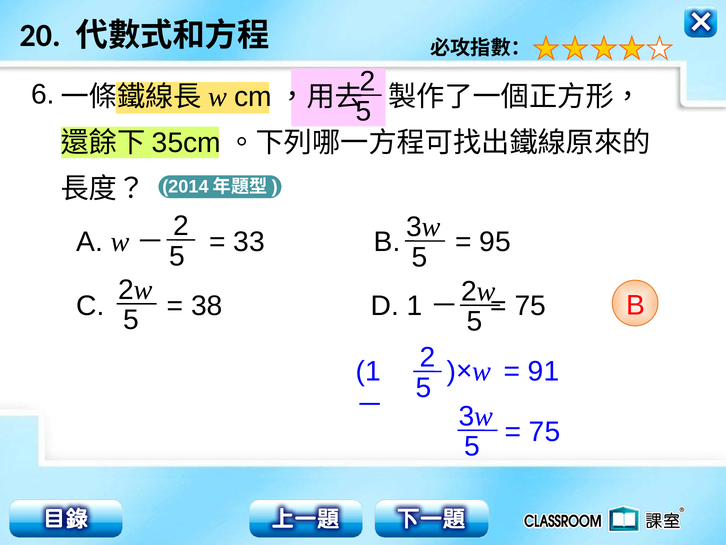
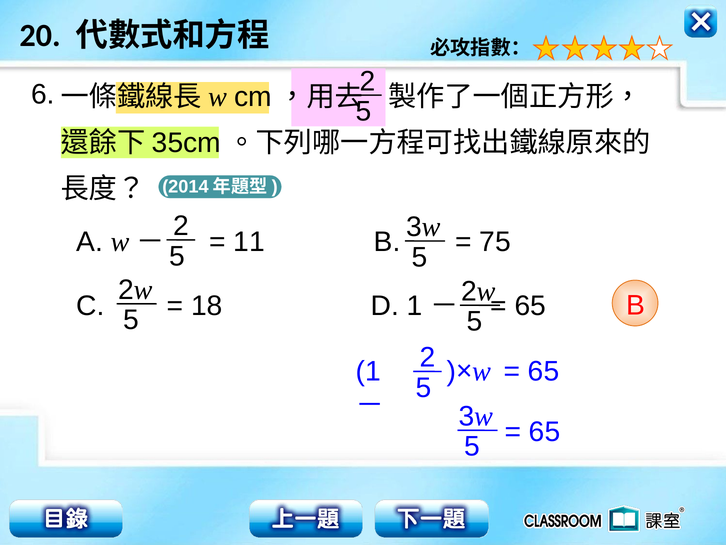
33: 33 -> 11 (249, 242)
95: 95 -> 75 (495, 242)
38: 38 -> 18 (207, 306)
75: 75 -> 65 (530, 306)
91: 91 -> 65 (544, 371)
75: 75 -> 65 (545, 432)
